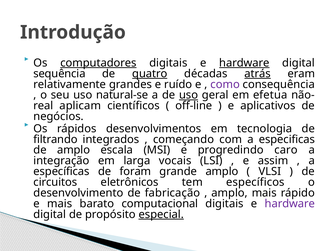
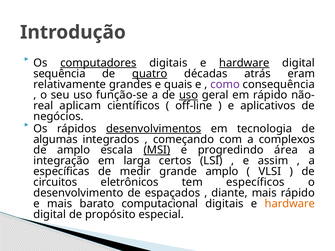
atrás underline: present -> none (258, 74)
ruído: ruído -> quais (178, 84)
natural-se: natural-se -> função-se (122, 95)
em efetua: efetua -> rápido (270, 95)
desenvolvimentos underline: none -> present (154, 129)
filtrando: filtrando -> algumas (55, 139)
especificas: especificas -> complexos (287, 139)
MSI underline: none -> present (157, 150)
caro: caro -> área (286, 150)
vocais: vocais -> certos (175, 161)
foram: foram -> medir (135, 172)
fabricação: fabricação -> espaçados (173, 193)
amplo: amplo -> diante (230, 193)
hardware colour: purple -> orange (290, 204)
especial underline: present -> none (161, 215)
